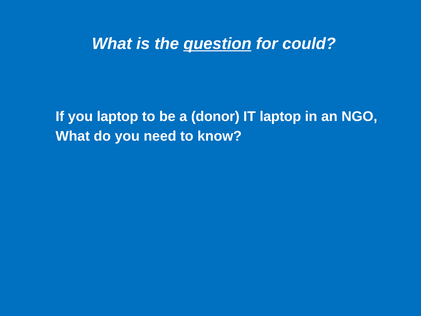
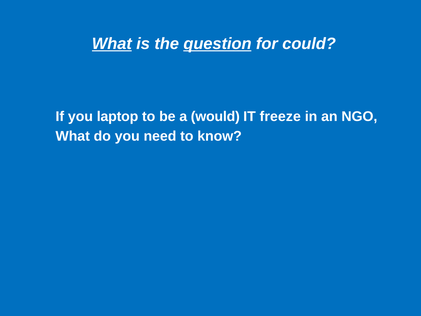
What underline: none -> present (112, 44)
donor: donor -> would (215, 116)
IT laptop: laptop -> freeze (280, 116)
